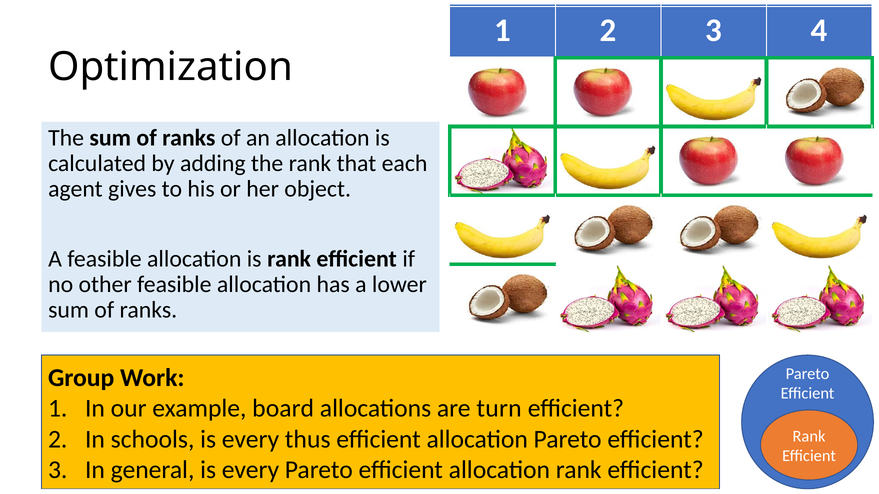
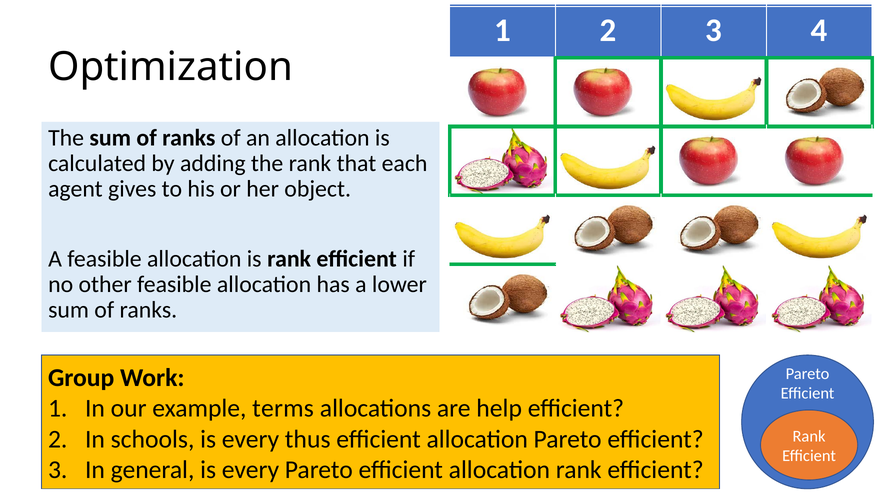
board: board -> terms (283, 409)
turn: turn -> help (499, 409)
